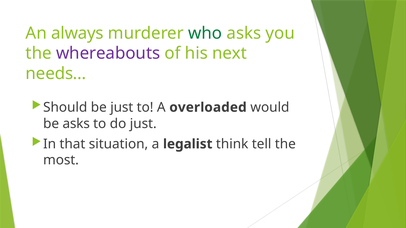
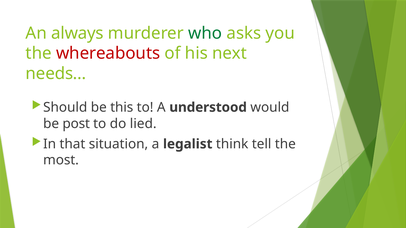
whereabouts colour: purple -> red (108, 53)
be just: just -> this (122, 108)
overloaded: overloaded -> understood (208, 108)
be asks: asks -> post (76, 124)
do just: just -> lied (143, 124)
